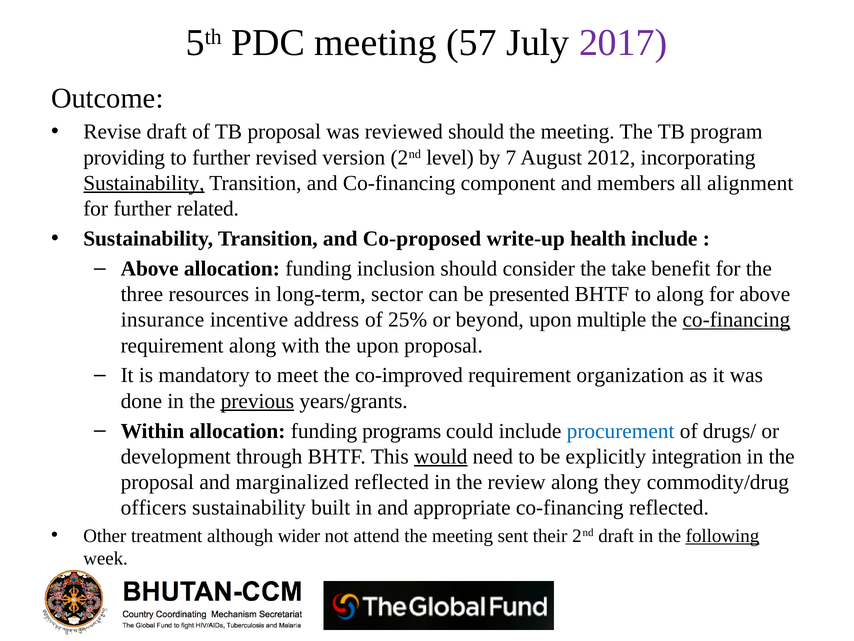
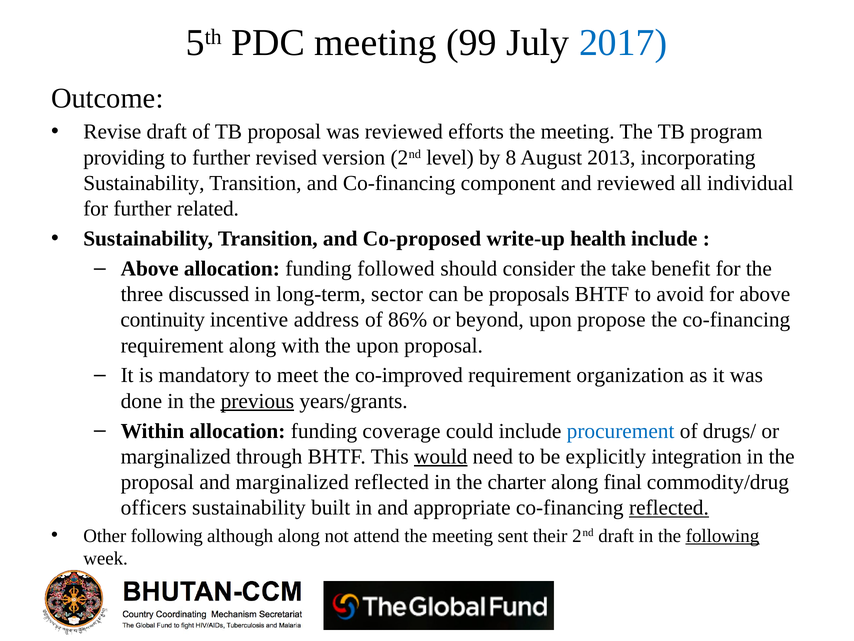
57: 57 -> 99 (471, 43)
2017 colour: purple -> blue (623, 43)
reviewed should: should -> efforts (476, 132)
7: 7 -> 8 (511, 157)
2012: 2012 -> 2013 (611, 157)
Sustainability underline: present -> none (144, 183)
and members: members -> reviewed (636, 183)
alignment: alignment -> individual (750, 183)
inclusion: inclusion -> followed (396, 268)
resources: resources -> discussed (209, 294)
presented: presented -> proposals (529, 294)
to along: along -> avoid (680, 294)
insurance: insurance -> continuity (163, 320)
25%: 25% -> 86% (408, 320)
multiple: multiple -> propose (611, 320)
co-financing underline: present -> none (736, 320)
programs: programs -> coverage (402, 431)
development: development -> marginalized (176, 456)
review: review -> charter (517, 482)
they: they -> final (623, 482)
reflected underline: none -> present (669, 508)
Other treatment: treatment -> following (167, 535)
although wider: wider -> along (299, 535)
